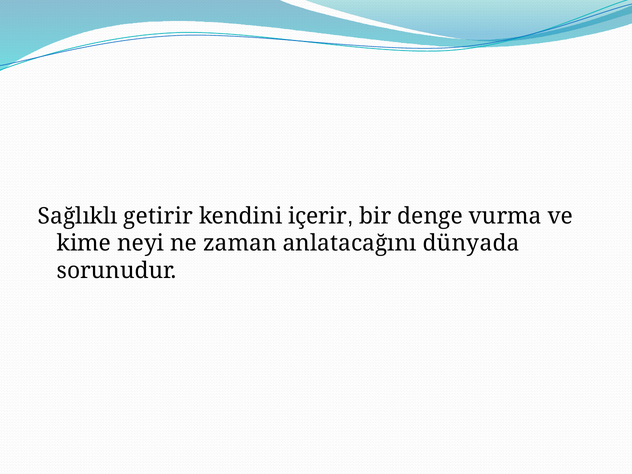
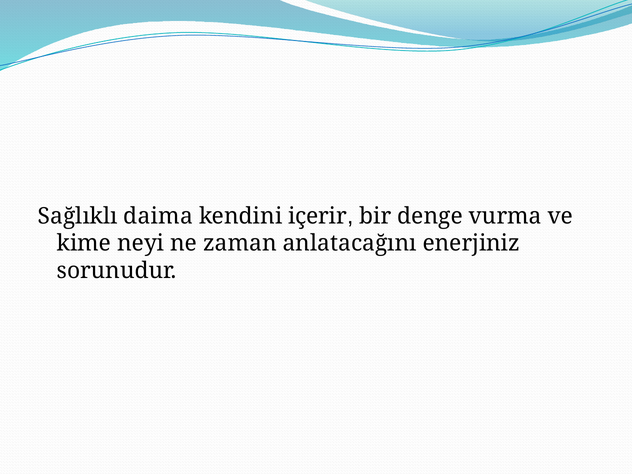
getirir: getirir -> daima (158, 216)
dünyada: dünyada -> enerjiniz (471, 243)
